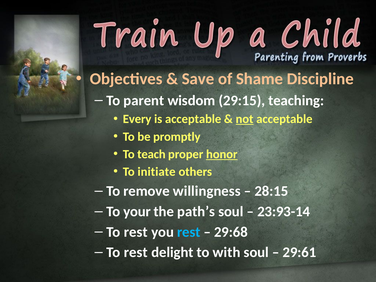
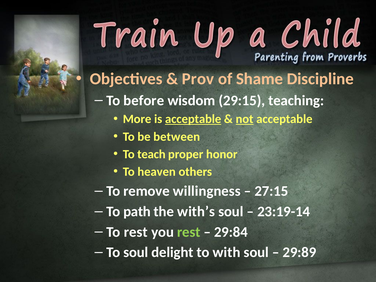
Save: Save -> Prov (198, 79)
parent: parent -> before (144, 100)
Every: Every -> More (137, 119)
acceptable underline: none -> present (193, 119)
promptly: promptly -> between (177, 137)
honor underline: present -> none (222, 154)
initiate: initiate -> heaven (157, 172)
28:15: 28:15 -> 27:15 (271, 191)
your: your -> path (137, 212)
path’s: path’s -> with’s (196, 212)
23:93-14: 23:93-14 -> 23:19-14 (284, 212)
rest colour: light blue -> light green (189, 232)
29:68: 29:68 -> 29:84 (231, 232)
rest: rest -> soul (136, 252)
29:61: 29:61 -> 29:89 (299, 252)
